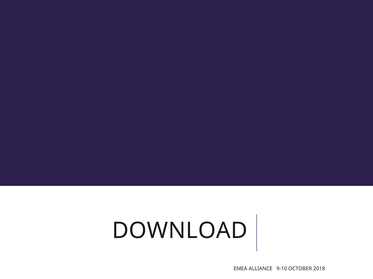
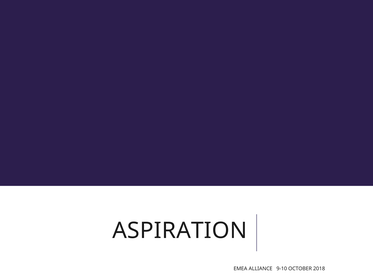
DOWNLOAD: DOWNLOAD -> ASPIRATION (180, 231)
